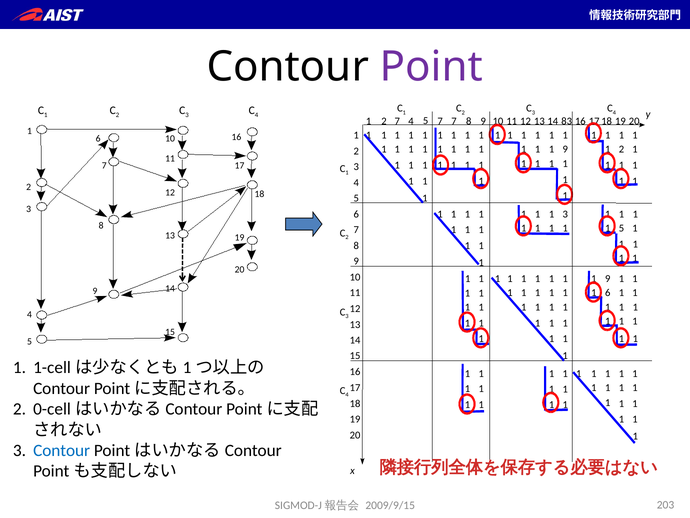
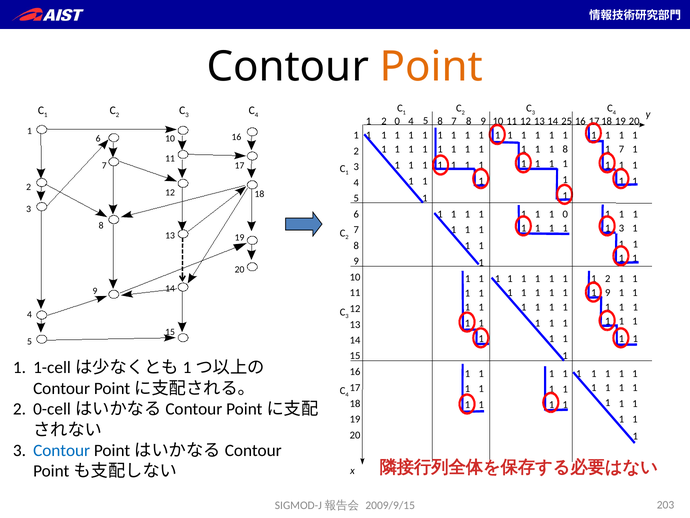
Point colour: purple -> orange (431, 67)
2 7: 7 -> 0 (397, 121)
5 7: 7 -> 8 (440, 121)
83: 83 -> 25 (567, 121)
9: 9 -> 8 (565, 149)
2: 2 -> 7 (621, 149)
1 3: 3 -> 0 (565, 214)
5: 5 -> 3 (621, 228)
9: 9 -> 2 (608, 279)
6: 6 -> 9 (608, 293)
